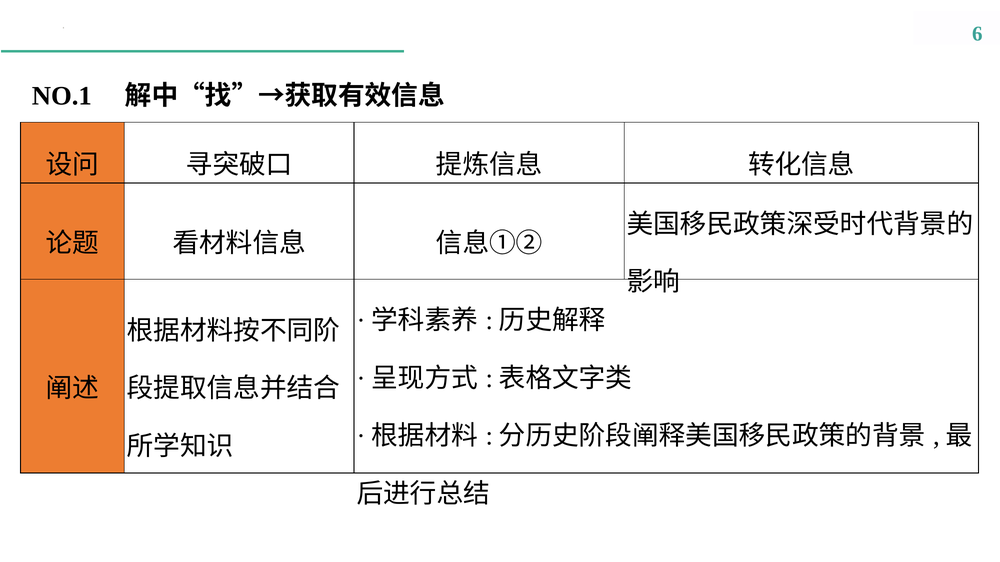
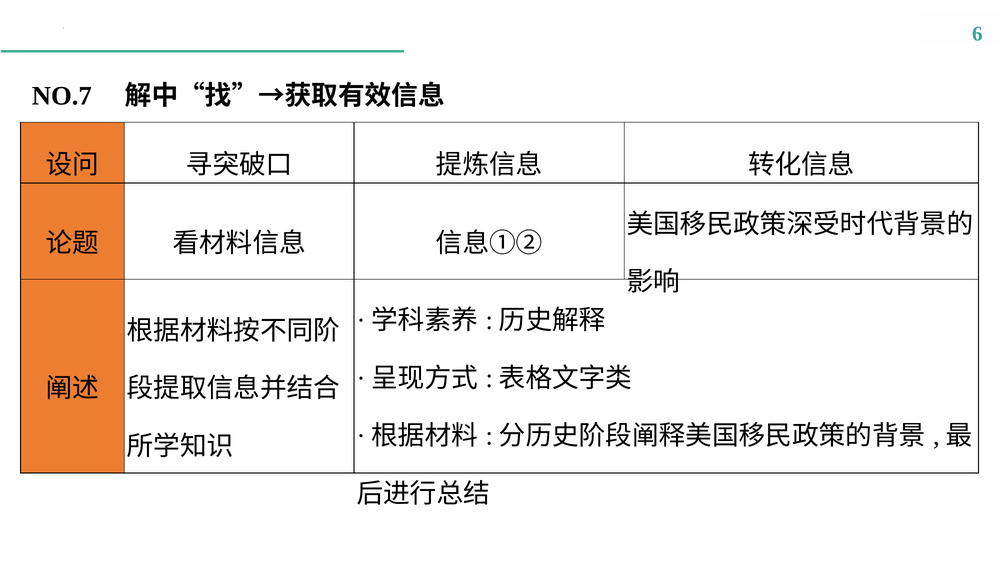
NO.1: NO.1 -> NO.7 (62, 96)
